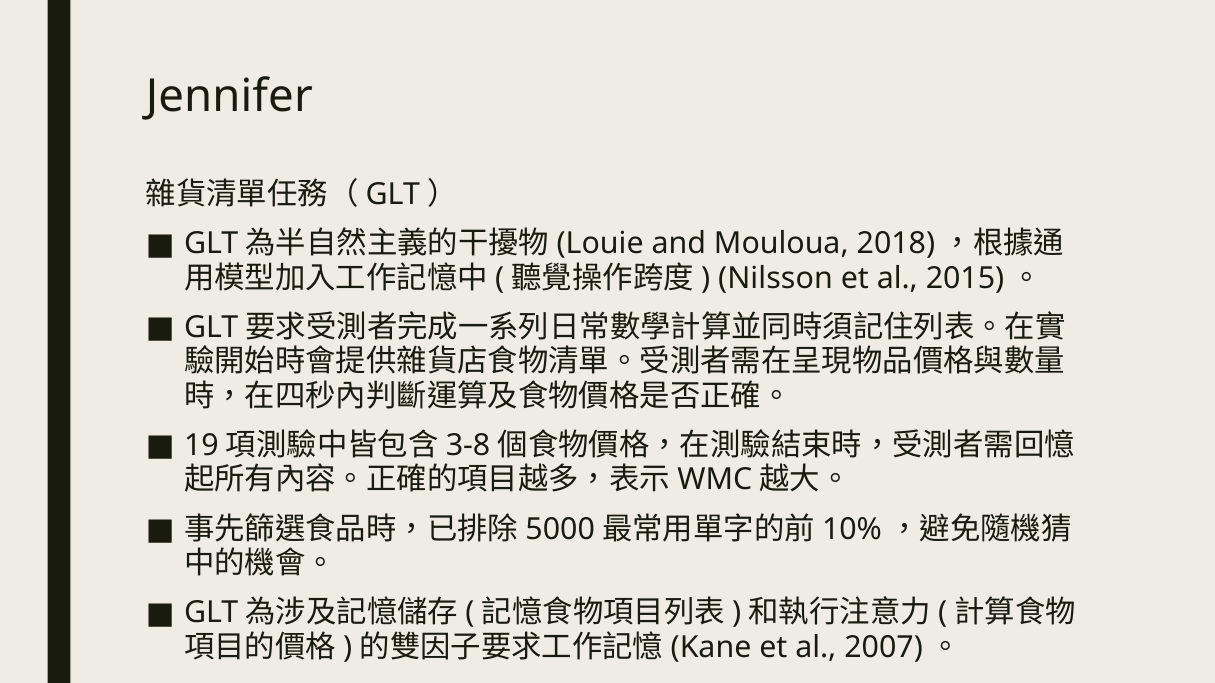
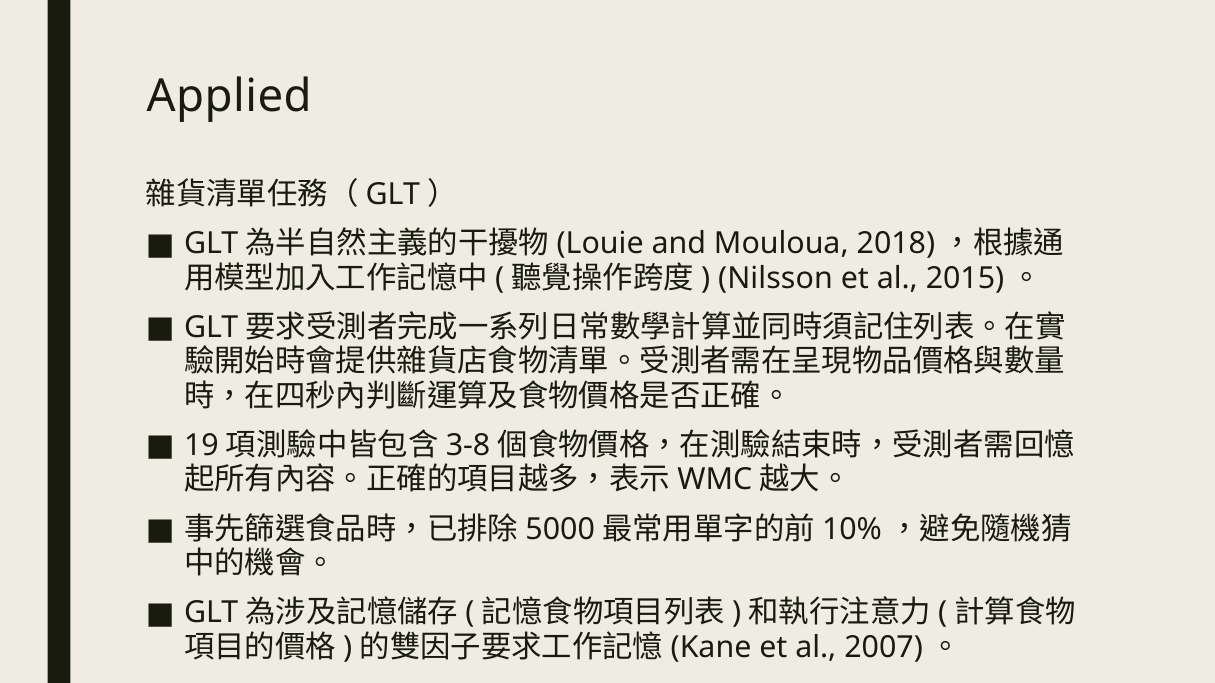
Jennifer: Jennifer -> Applied (229, 97)
